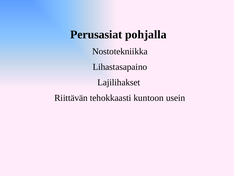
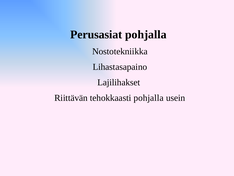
tehokkaasti kuntoon: kuntoon -> pohjalla (149, 98)
